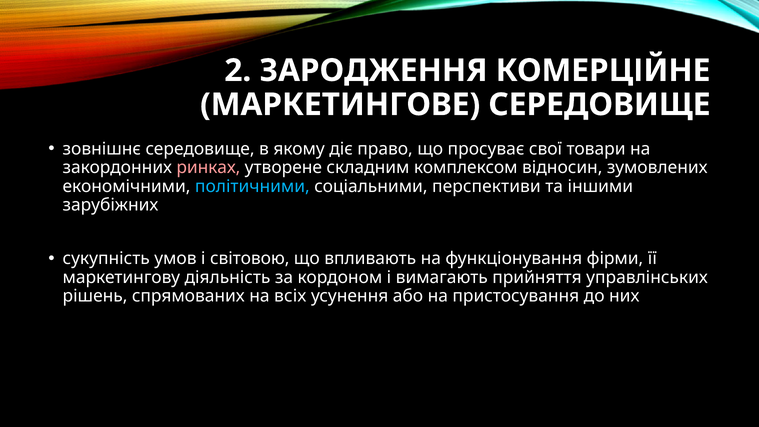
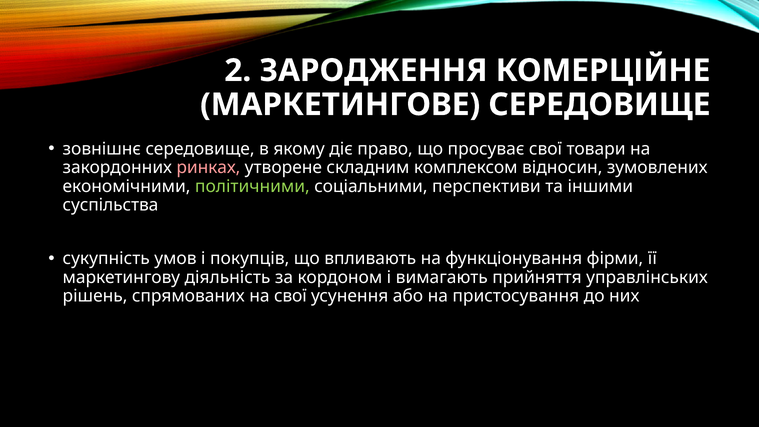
політичними colour: light blue -> light green (252, 186)
зарубіжних: зарубіжних -> суспільства (111, 205)
світовою: світовою -> покупців (250, 258)
на всіх: всіх -> свої (290, 296)
